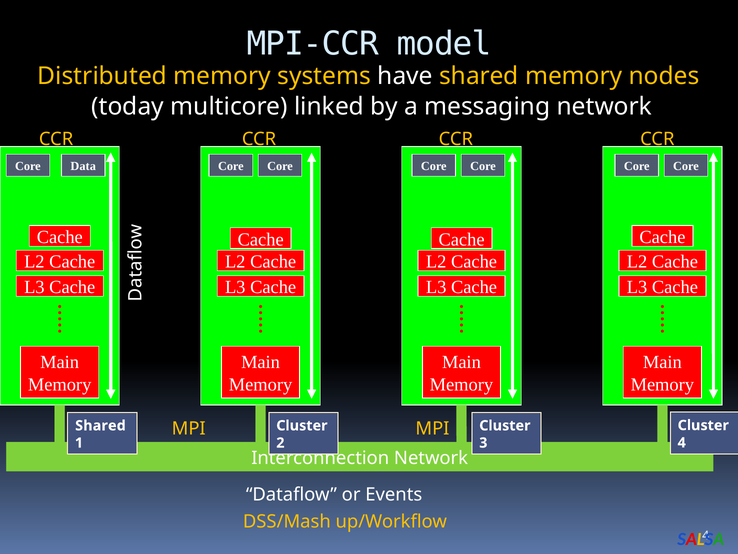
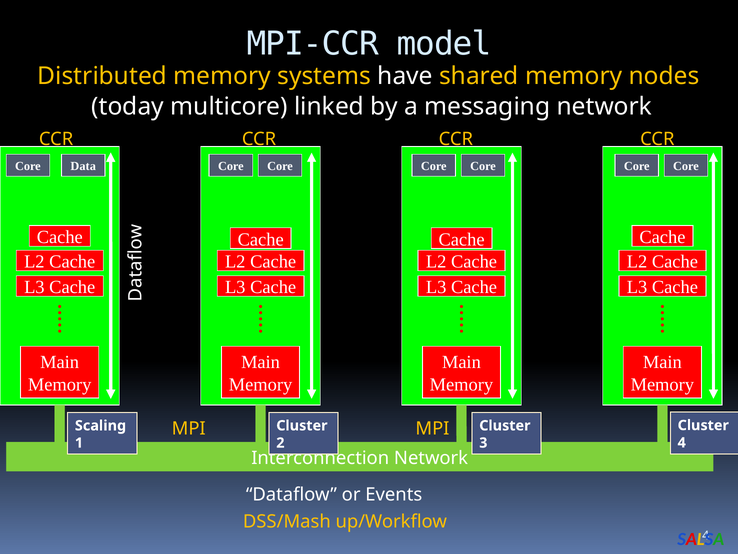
Shared: Shared -> Scaling (101, 425)
